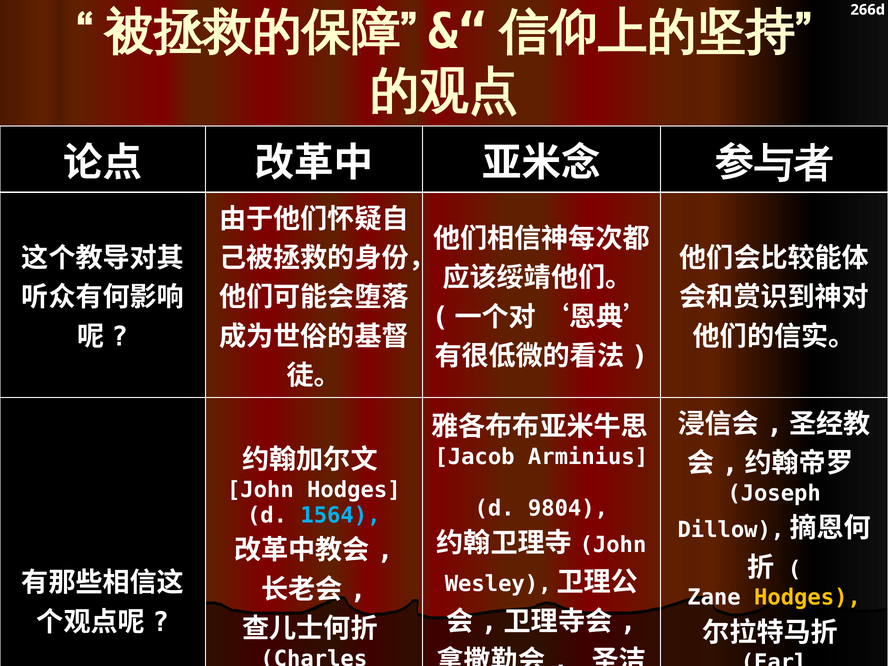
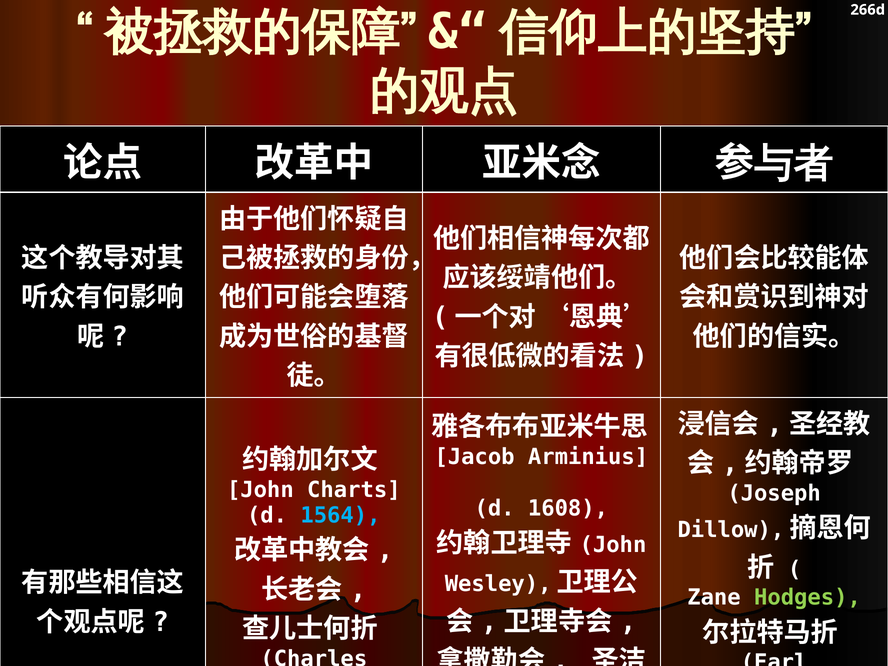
Hodges: Hodges -> Charts (354, 490)
9804: 9804 -> 1608 (568, 508)
Hodges colour: yellow -> light green (807, 598)
